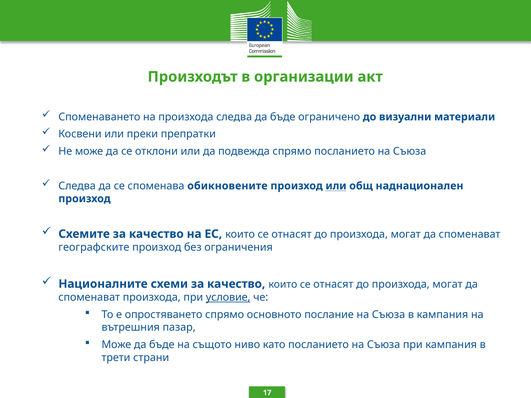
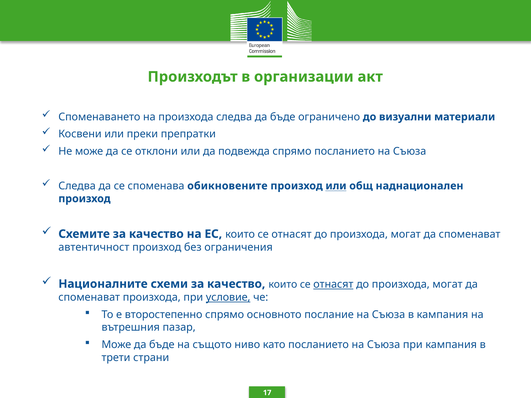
географските: географските -> автентичност (94, 248)
отнасят underline: none -> present (333, 284)
опростяването: опростяването -> второстепенно (164, 315)
